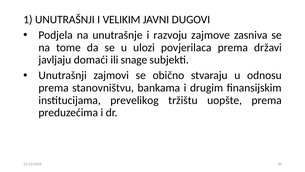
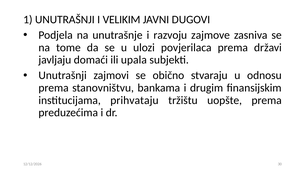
snage: snage -> upala (134, 60)
prevelikog: prevelikog -> prihvataju (134, 100)
